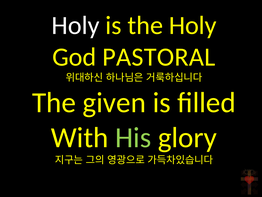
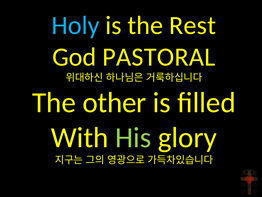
Holy colour: white -> light blue (76, 25)
the Holy: Holy -> Rest (193, 25)
given: given -> other (114, 102)
